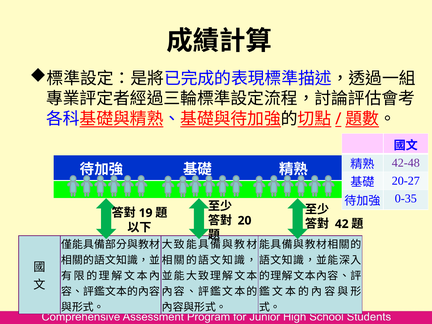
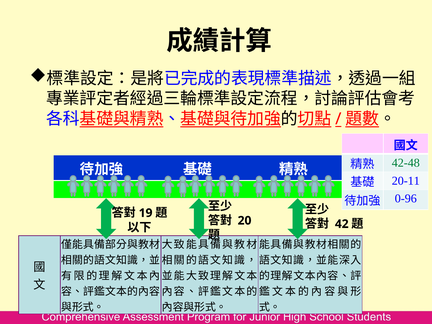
42-48 colour: purple -> green (406, 163)
20-27: 20-27 -> 20-11 (406, 181)
0-35: 0-35 -> 0-96 (406, 199)
